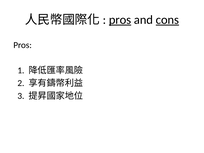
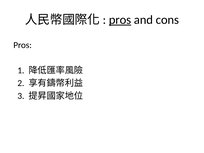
cons underline: present -> none (167, 20)
